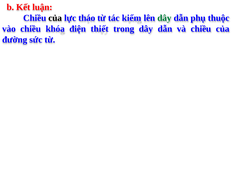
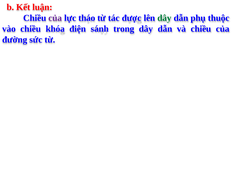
của colour: black -> purple (55, 18)
kiểm: kiểm -> được (132, 18)
thiết: thiết -> sánh (100, 29)
